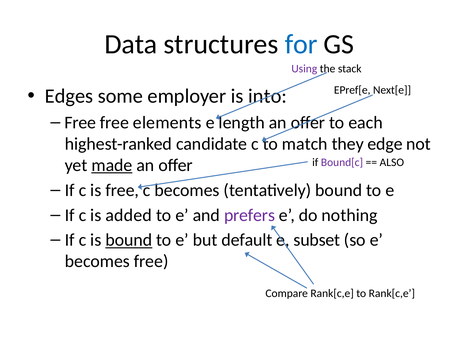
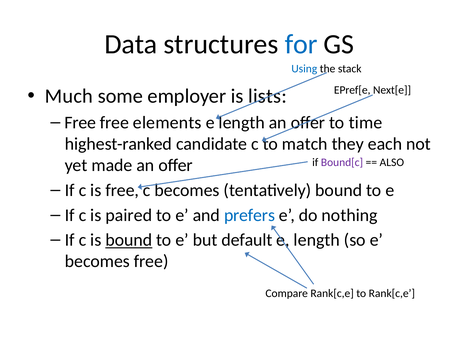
Using colour: purple -> blue (304, 69)
Edges: Edges -> Much (69, 96)
into: into -> lists (268, 96)
each: each -> time (366, 123)
edge: edge -> each (385, 144)
made underline: present -> none (112, 165)
added: added -> paired (129, 215)
prefers colour: purple -> blue (250, 215)
subset: subset -> length (317, 240)
